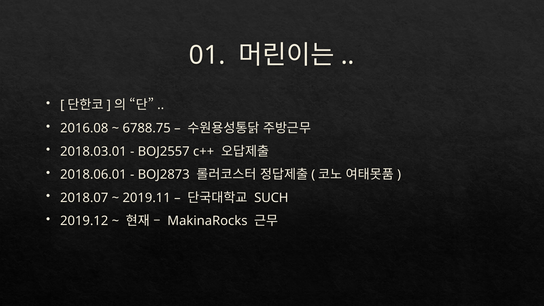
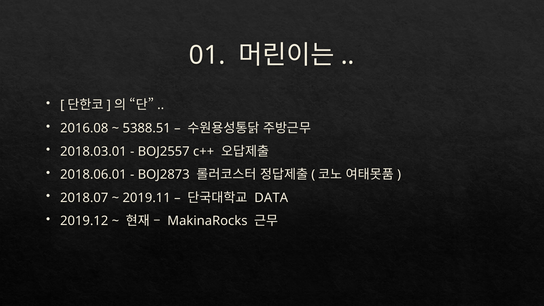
6788.75: 6788.75 -> 5388.51 (147, 128)
SUCH: SUCH -> DATA (271, 198)
